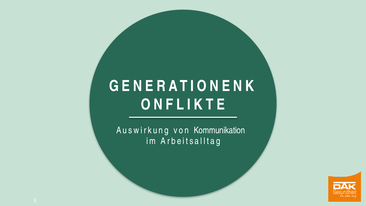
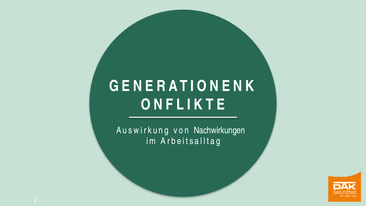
Kommunikation: Kommunikation -> Nachwirkungen (219, 130)
